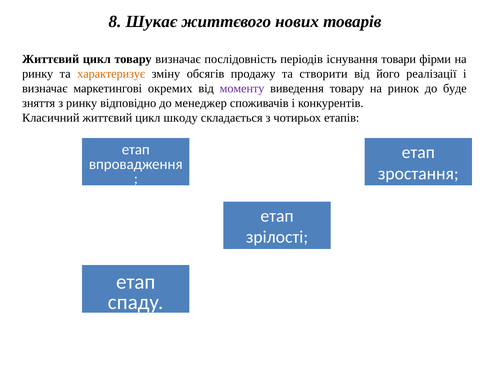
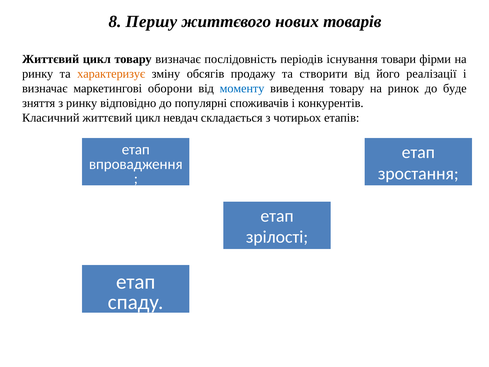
Шукає: Шукає -> Першу (151, 22)
окремих: окремих -> оборони (170, 89)
моменту colour: purple -> blue (242, 89)
менеджер: менеджер -> популярні (201, 103)
шкоду: шкоду -> невдач (181, 118)
